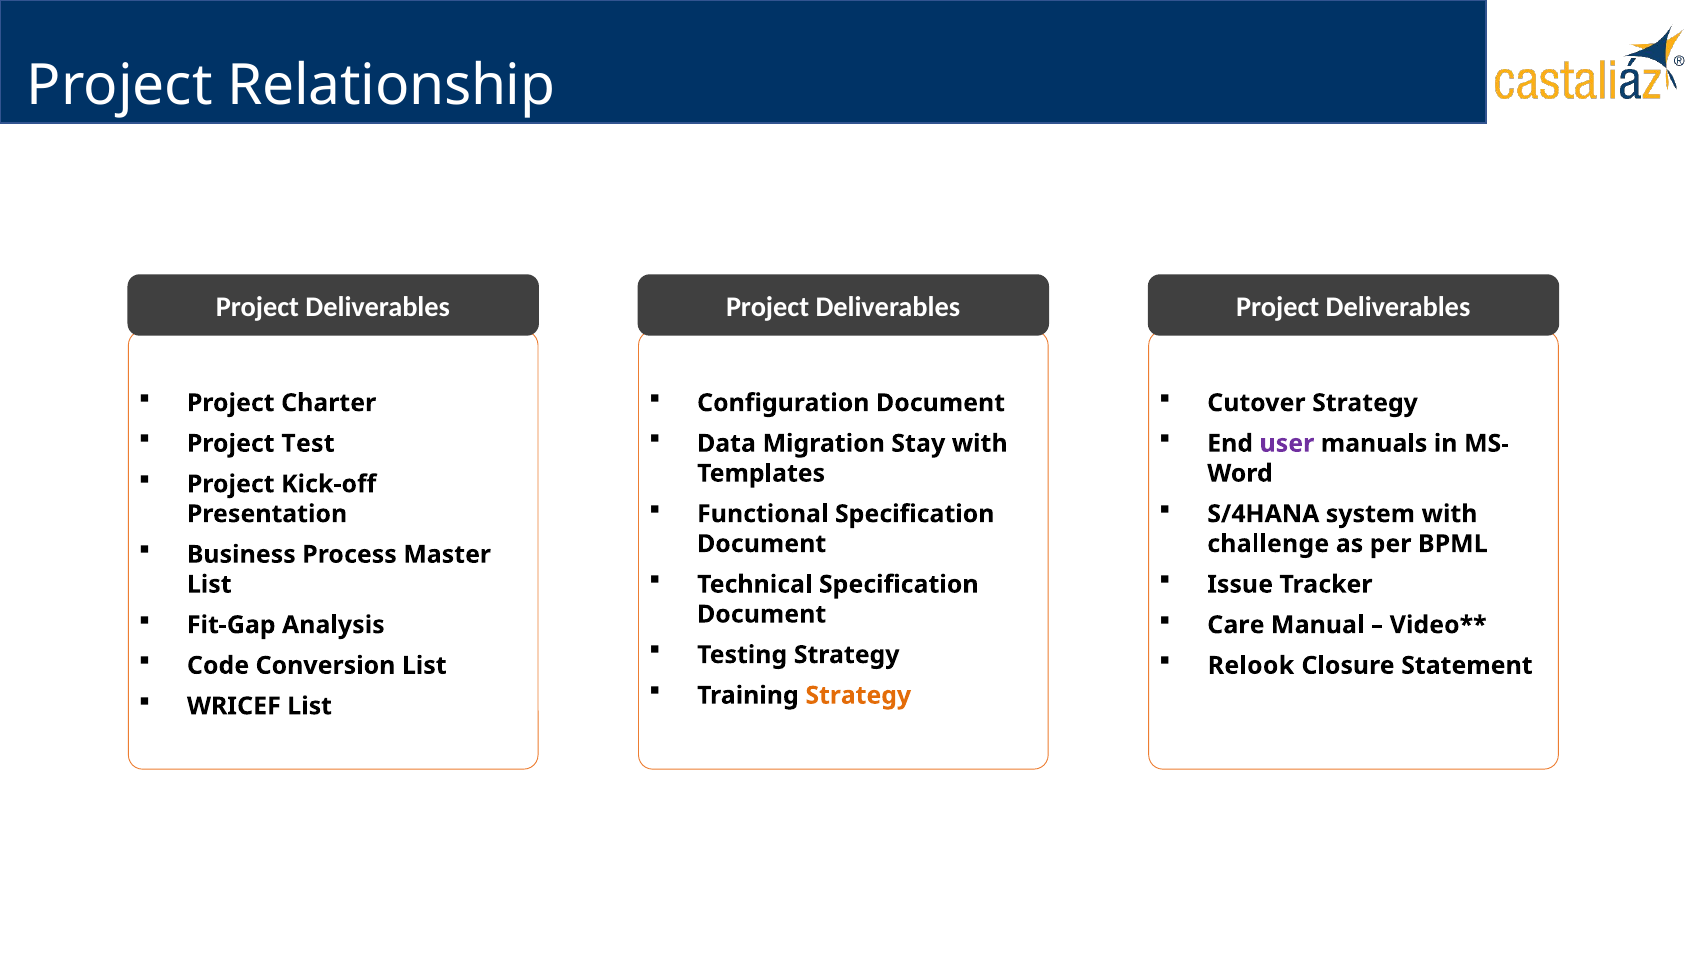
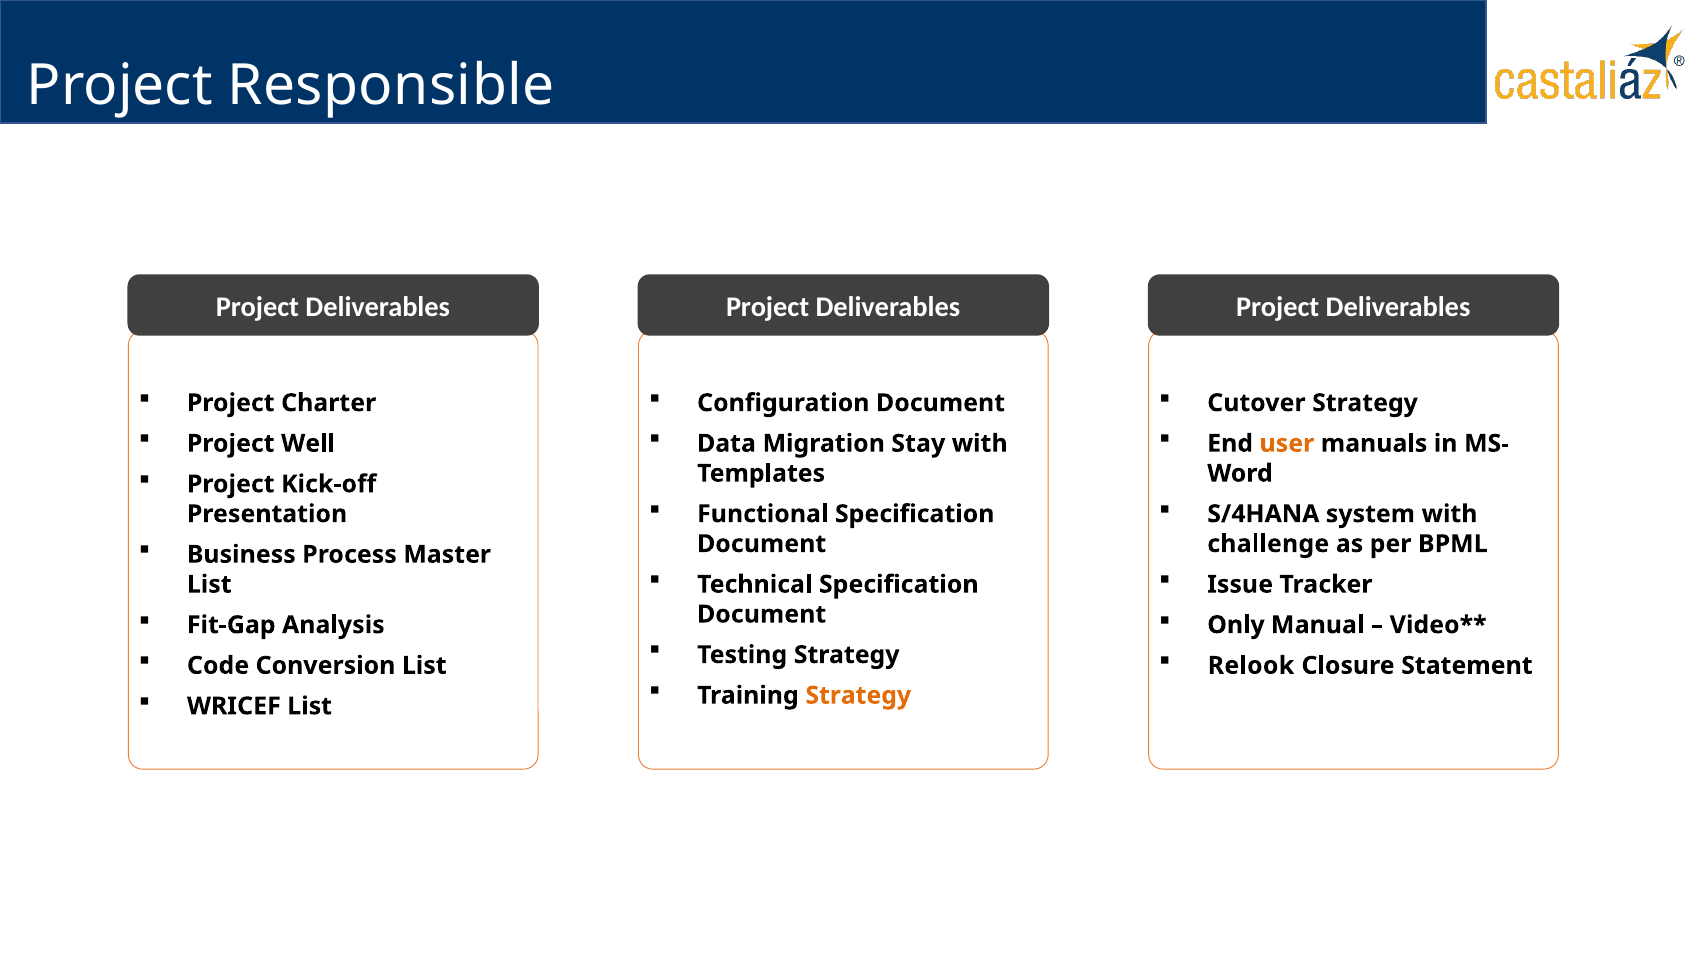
Relationship: Relationship -> Responsible (391, 86)
Test: Test -> Well (308, 444)
user colour: purple -> orange (1287, 444)
Care: Care -> Only (1236, 625)
